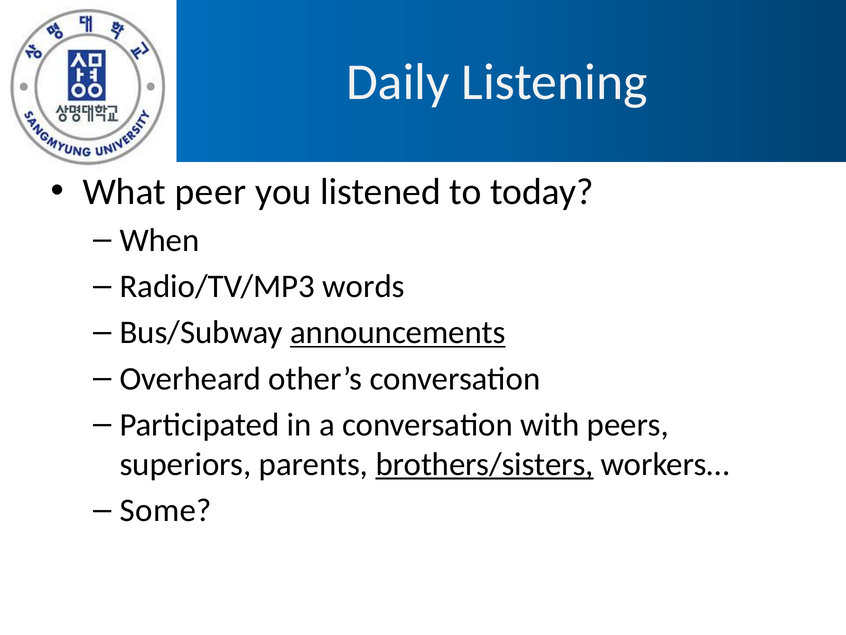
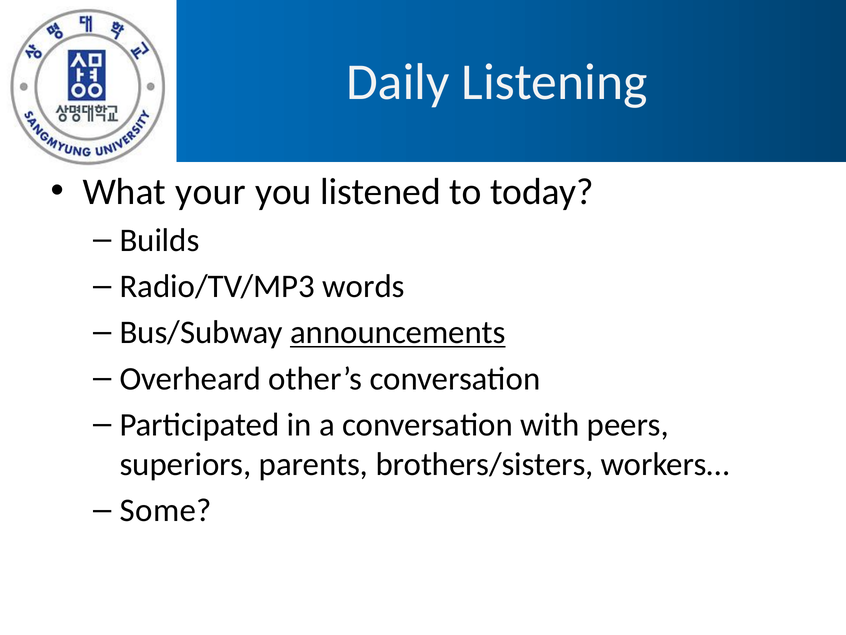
peer: peer -> your (211, 192)
When: When -> Builds (160, 240)
brothers/sisters underline: present -> none (485, 464)
